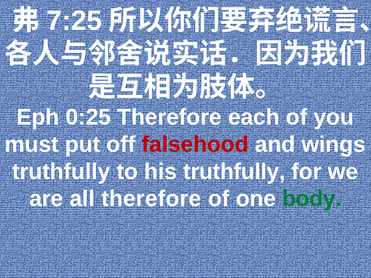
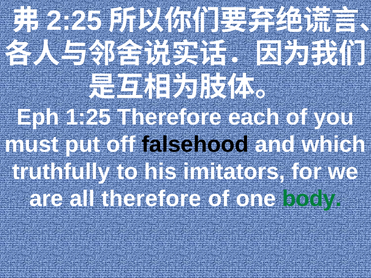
7:25: 7:25 -> 2:25 (74, 21)
0:25: 0:25 -> 1:25 (88, 117)
falsehood colour: red -> black (195, 145)
wings: wings -> which (334, 145)
his truthfully: truthfully -> imitators (234, 172)
